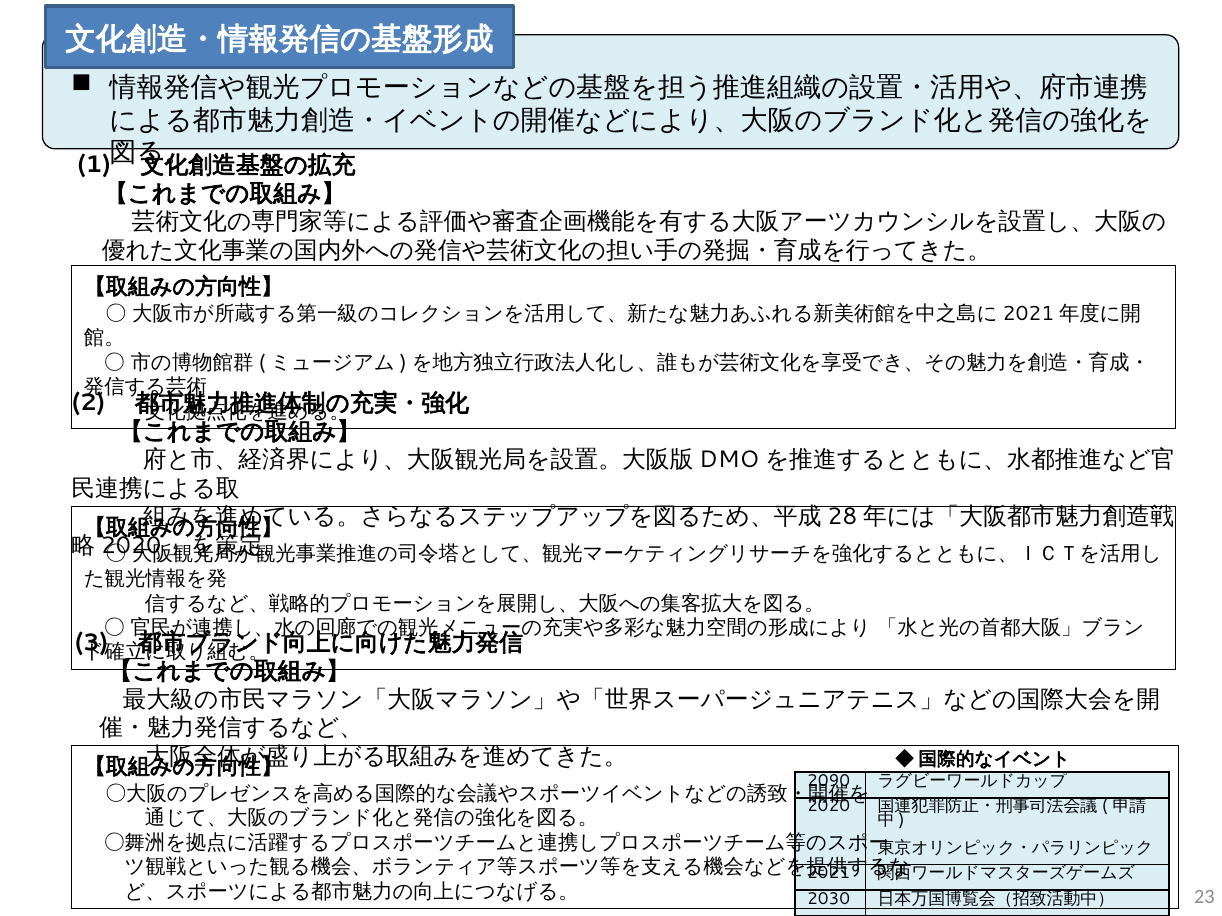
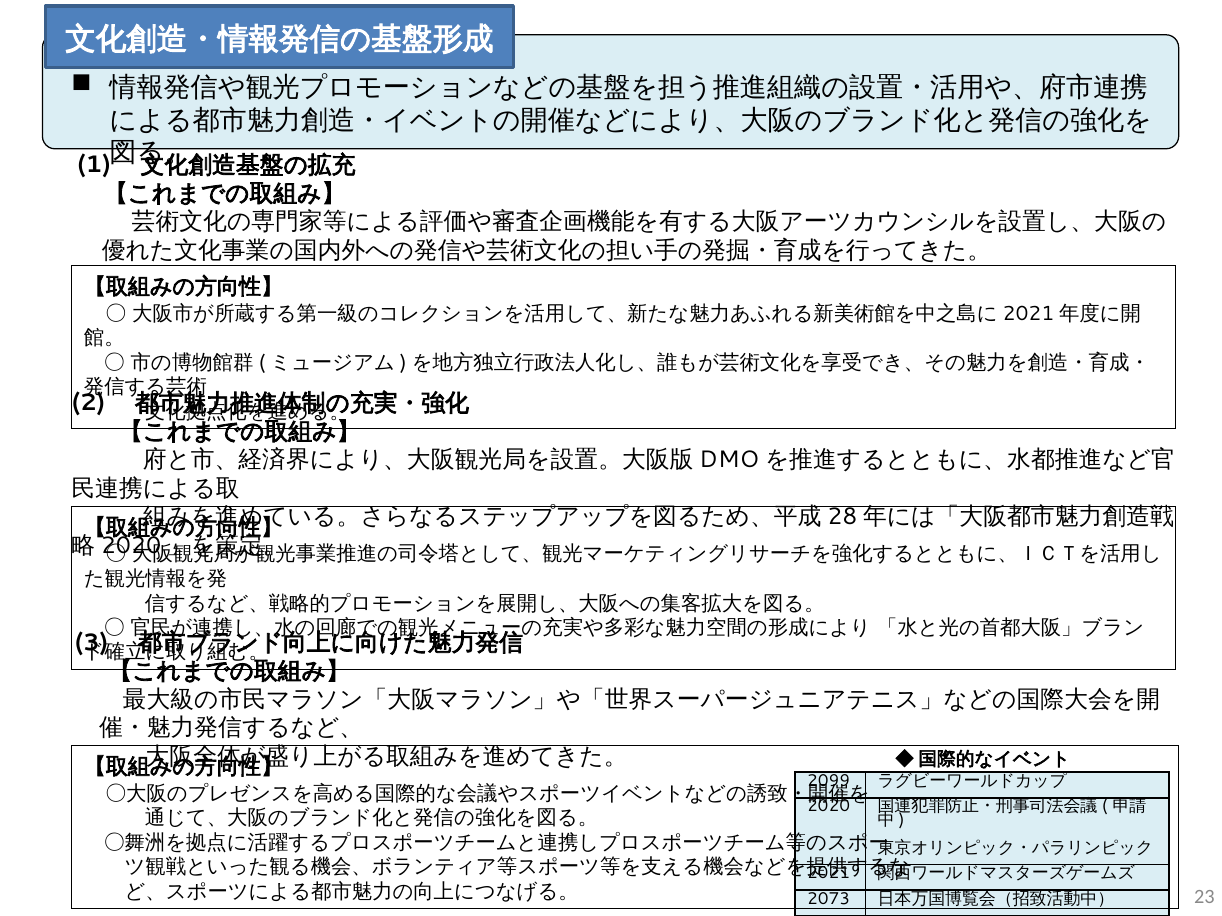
2090: 2090 -> 2099 (829, 781)
2030: 2030 -> 2073 (829, 899)
